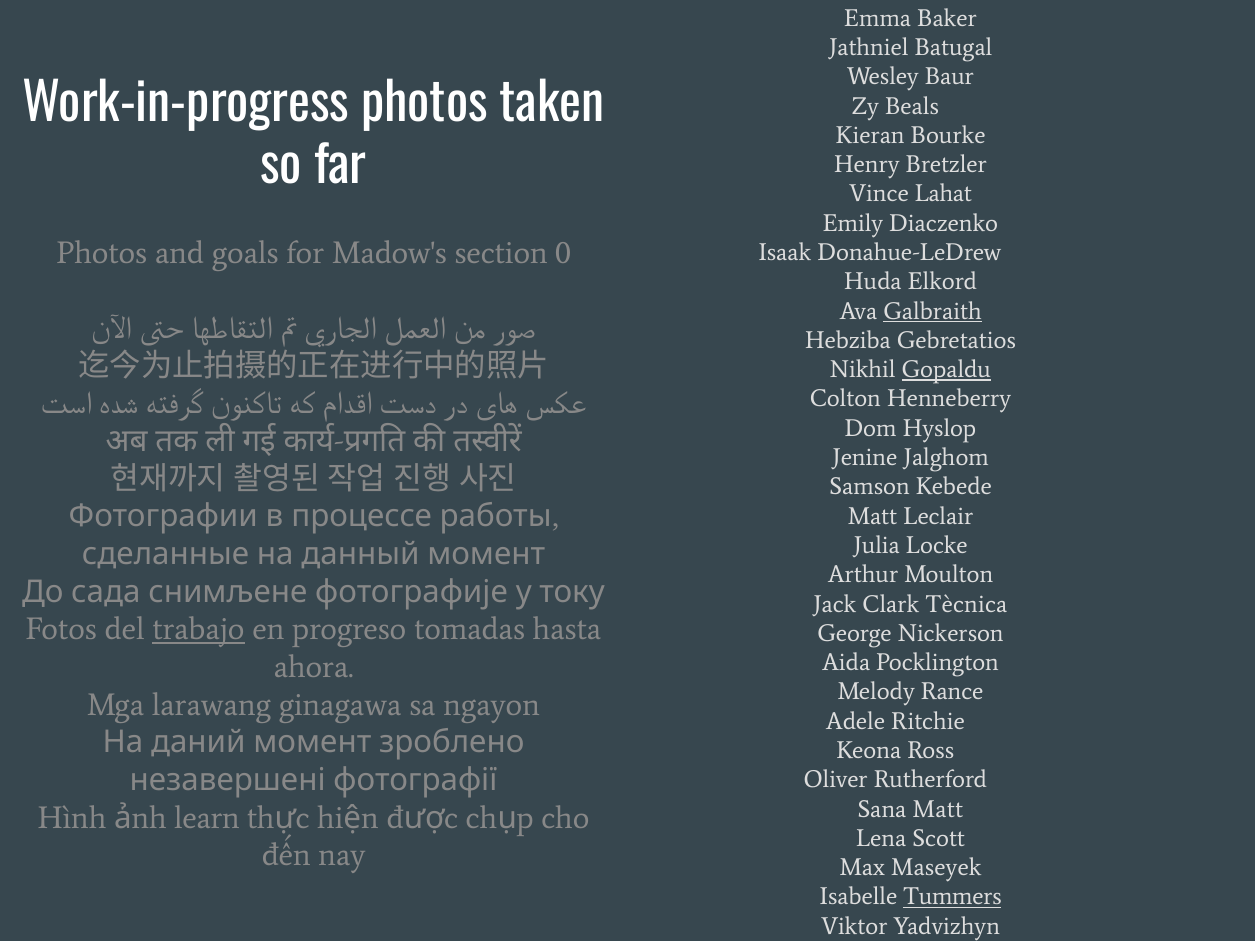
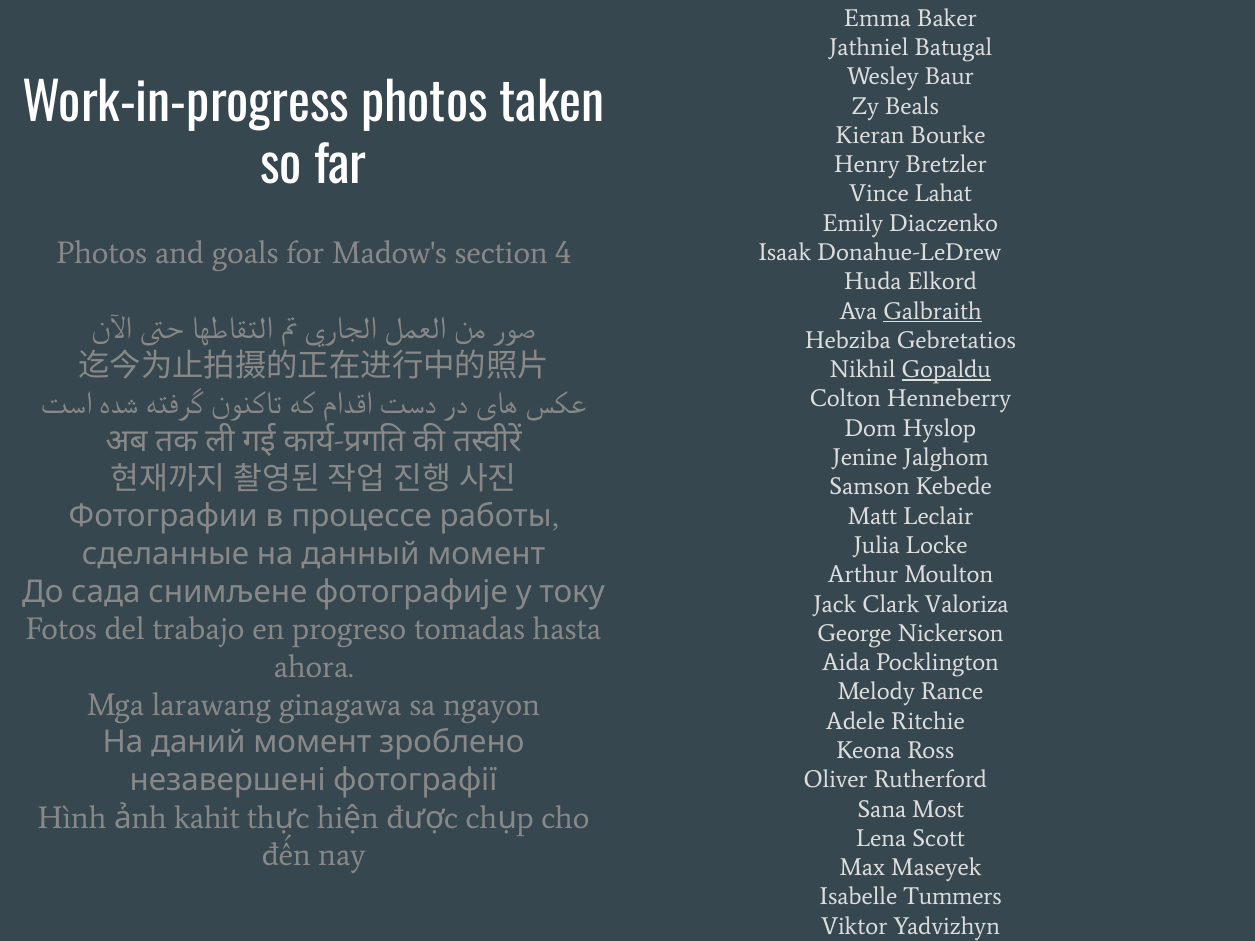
0: 0 -> 4 (563, 253)
Tècnica: Tècnica -> Valoriza (967, 604)
trabajo underline: present -> none (198, 630)
Sana Matt: Matt -> Most (938, 809)
learn: learn -> kahit (207, 818)
Tummers underline: present -> none (953, 897)
